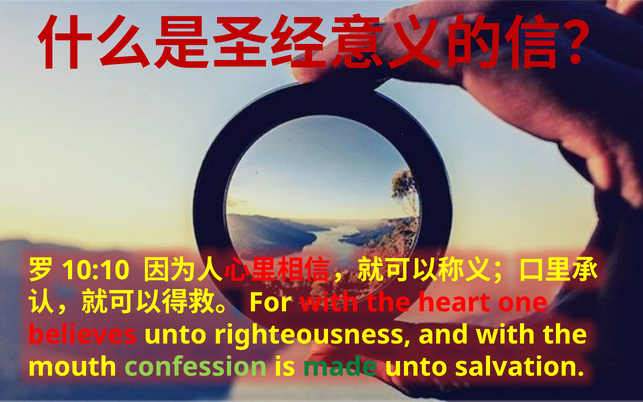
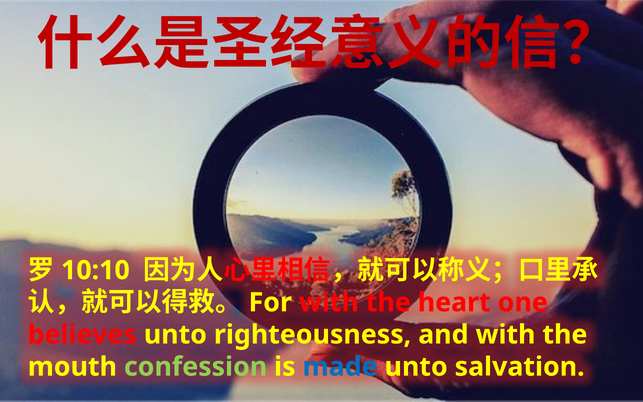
made colour: green -> blue (340, 367)
